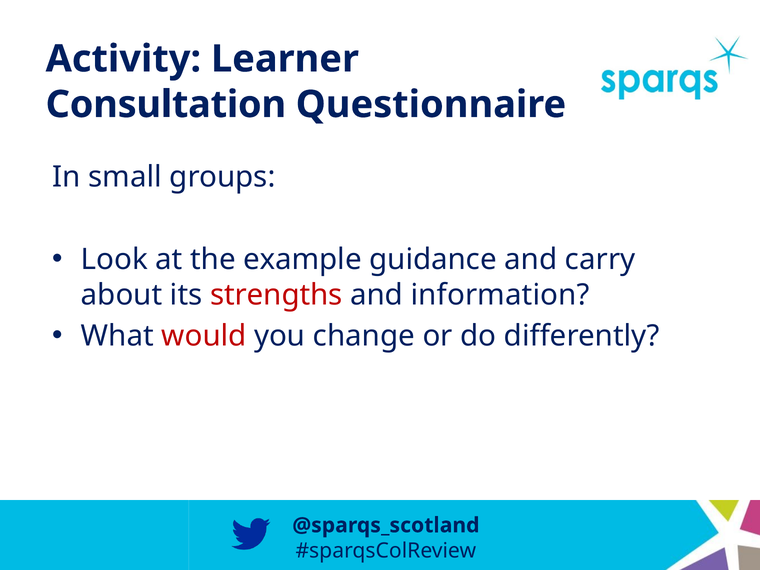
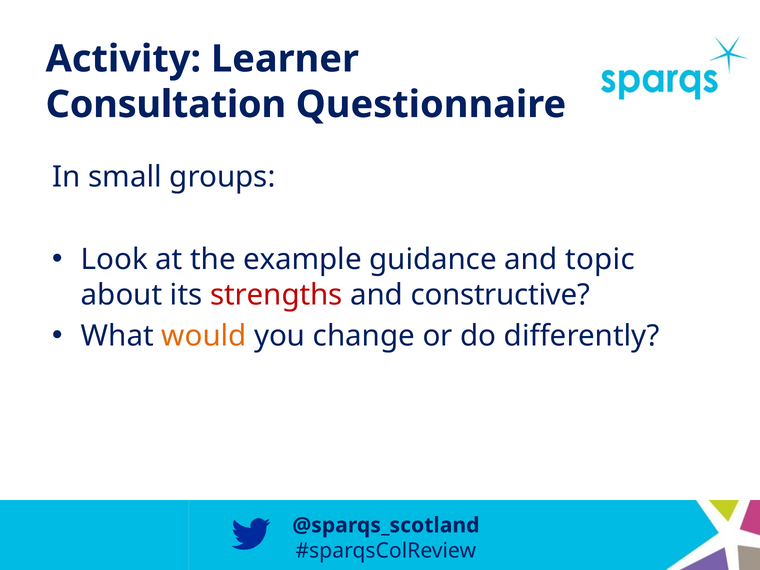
carry: carry -> topic (600, 260)
information: information -> constructive (500, 295)
would colour: red -> orange (204, 336)
